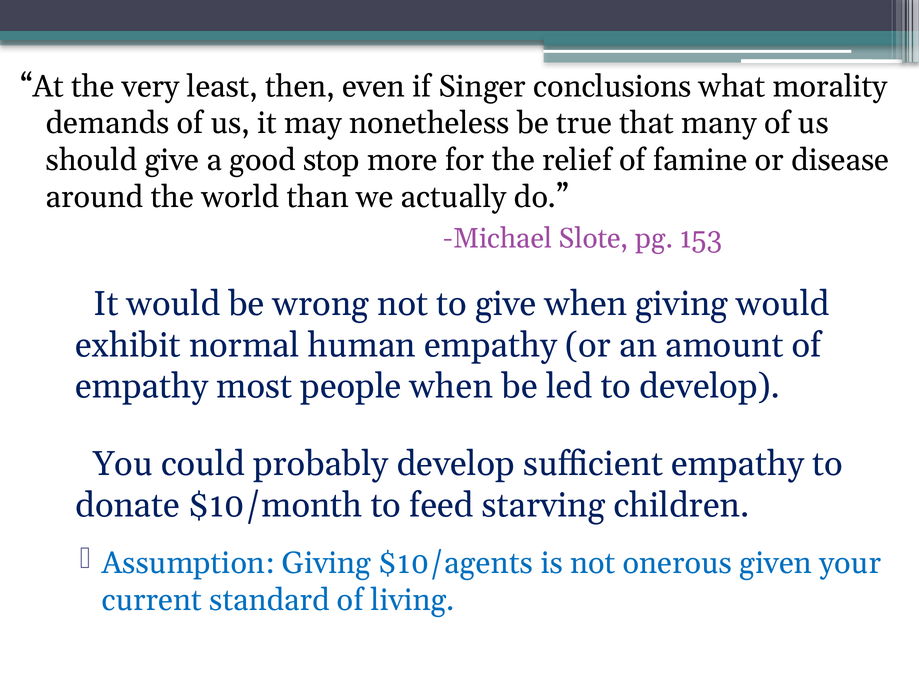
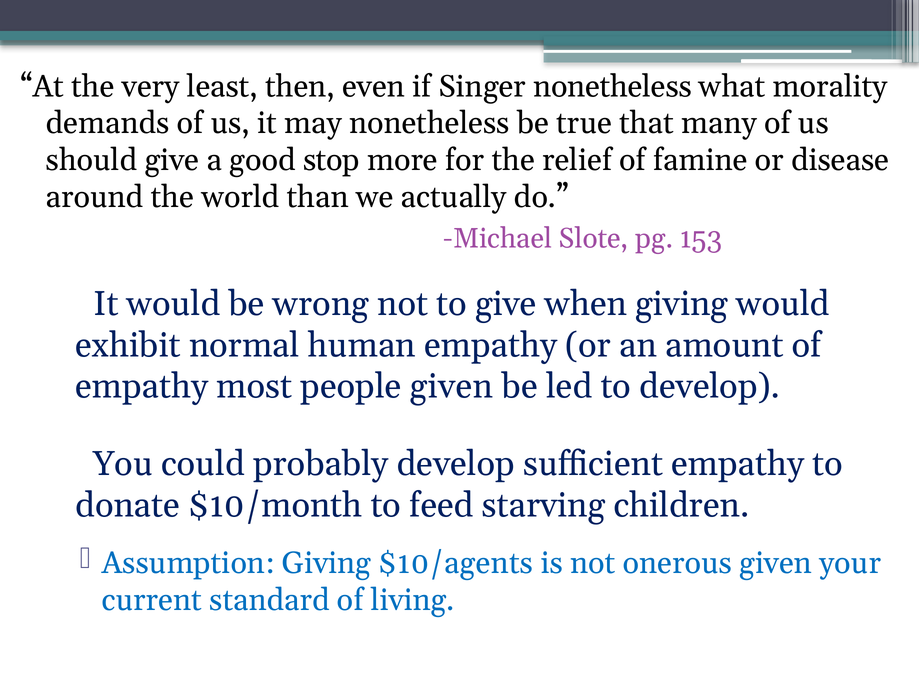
Singer conclusions: conclusions -> nonetheless (613, 86)
people when: when -> given (451, 386)
